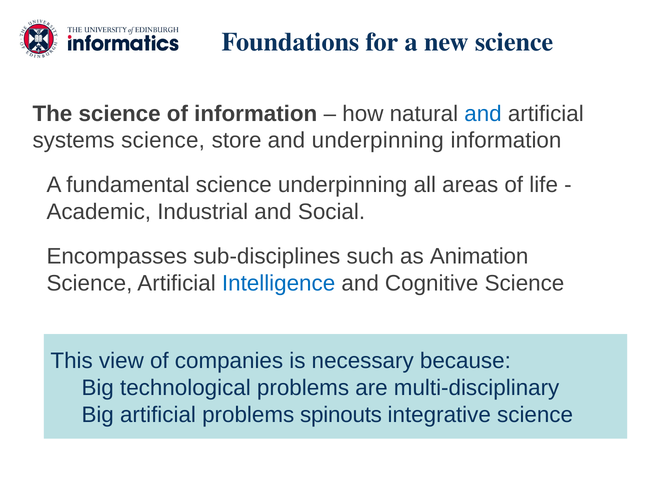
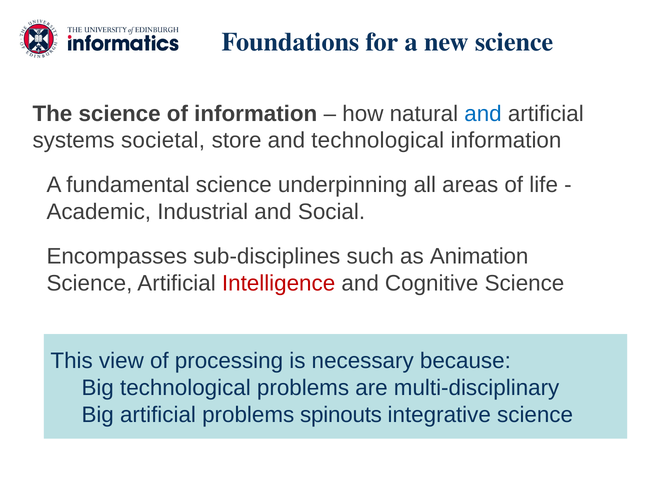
systems science: science -> societal (163, 140)
and underpinning: underpinning -> technological (378, 140)
Intelligence colour: blue -> red (279, 283)
companies: companies -> processing (229, 361)
